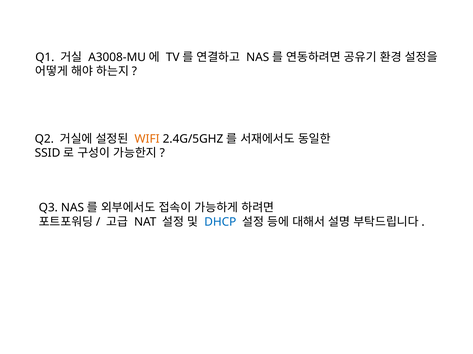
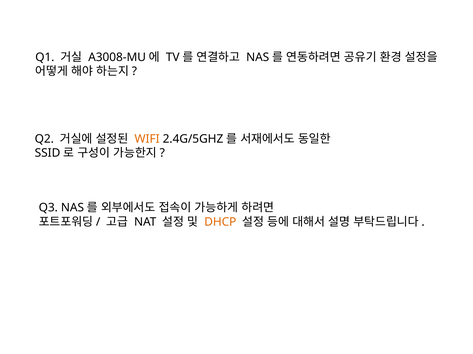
DHCP colour: blue -> orange (220, 222)
